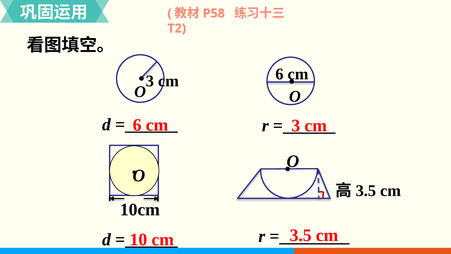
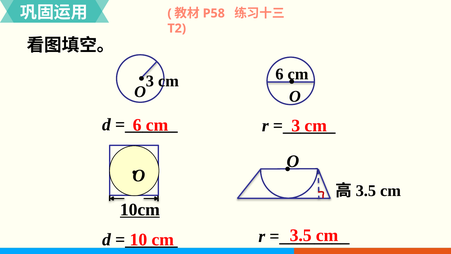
10cm underline: none -> present (140, 209)
